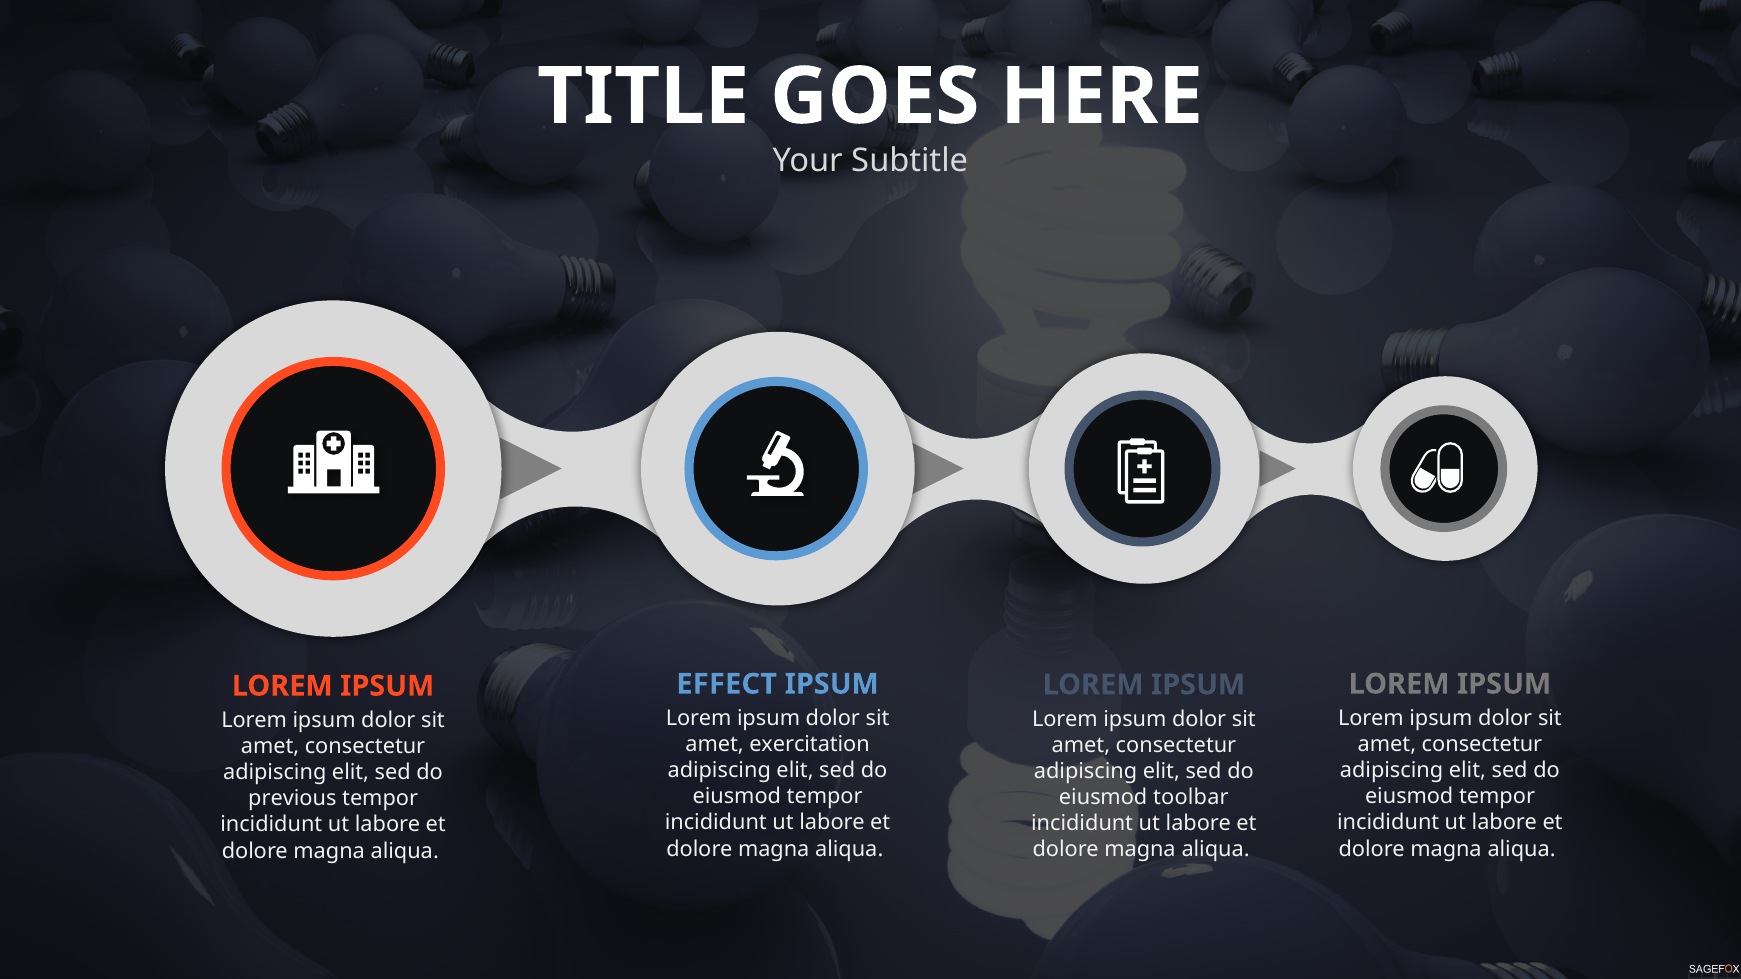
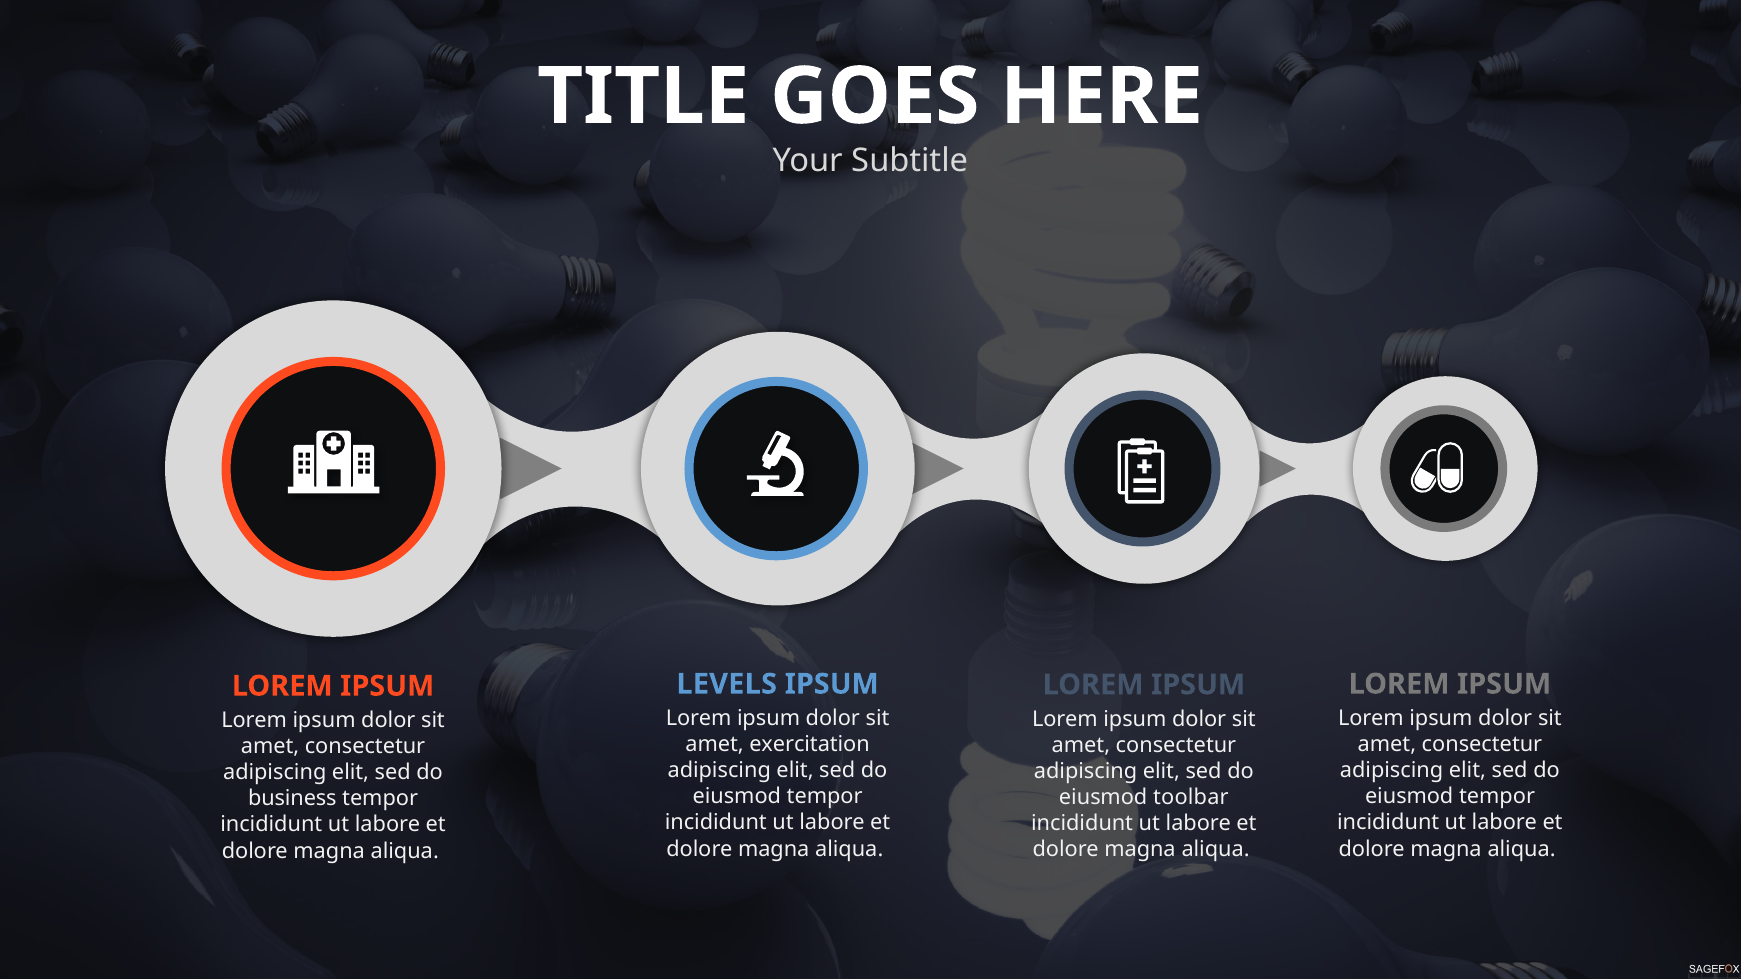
EFFECT: EFFECT -> LEVELS (727, 684)
previous: previous -> business (292, 799)
